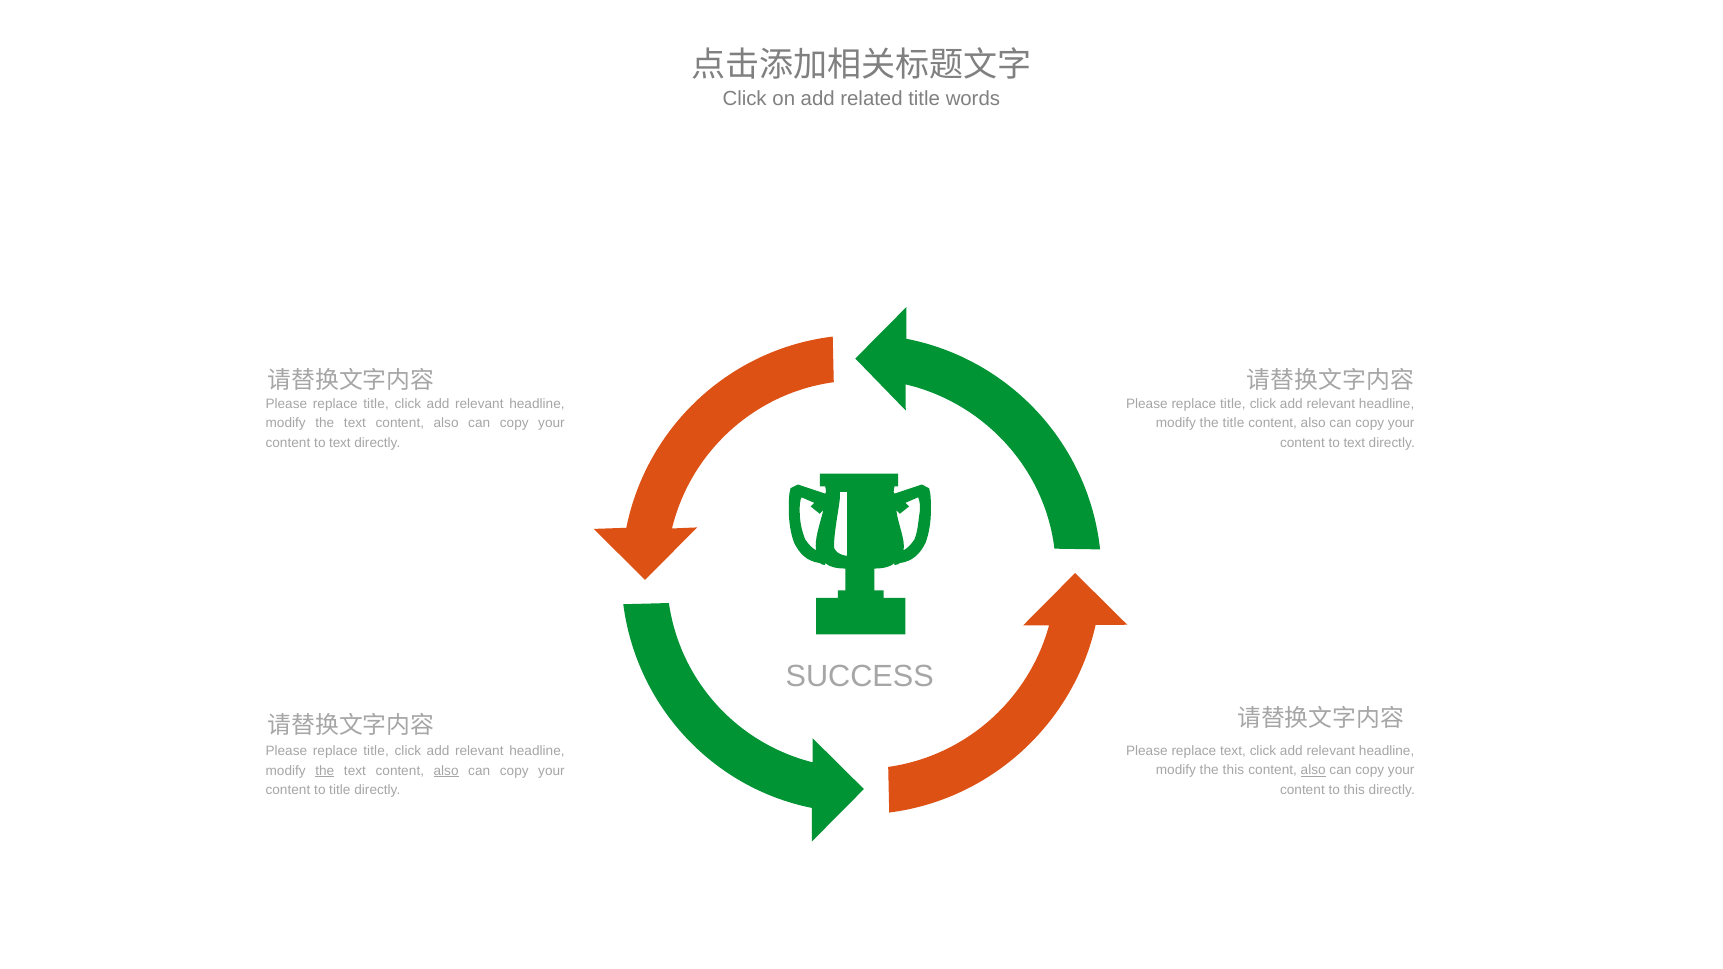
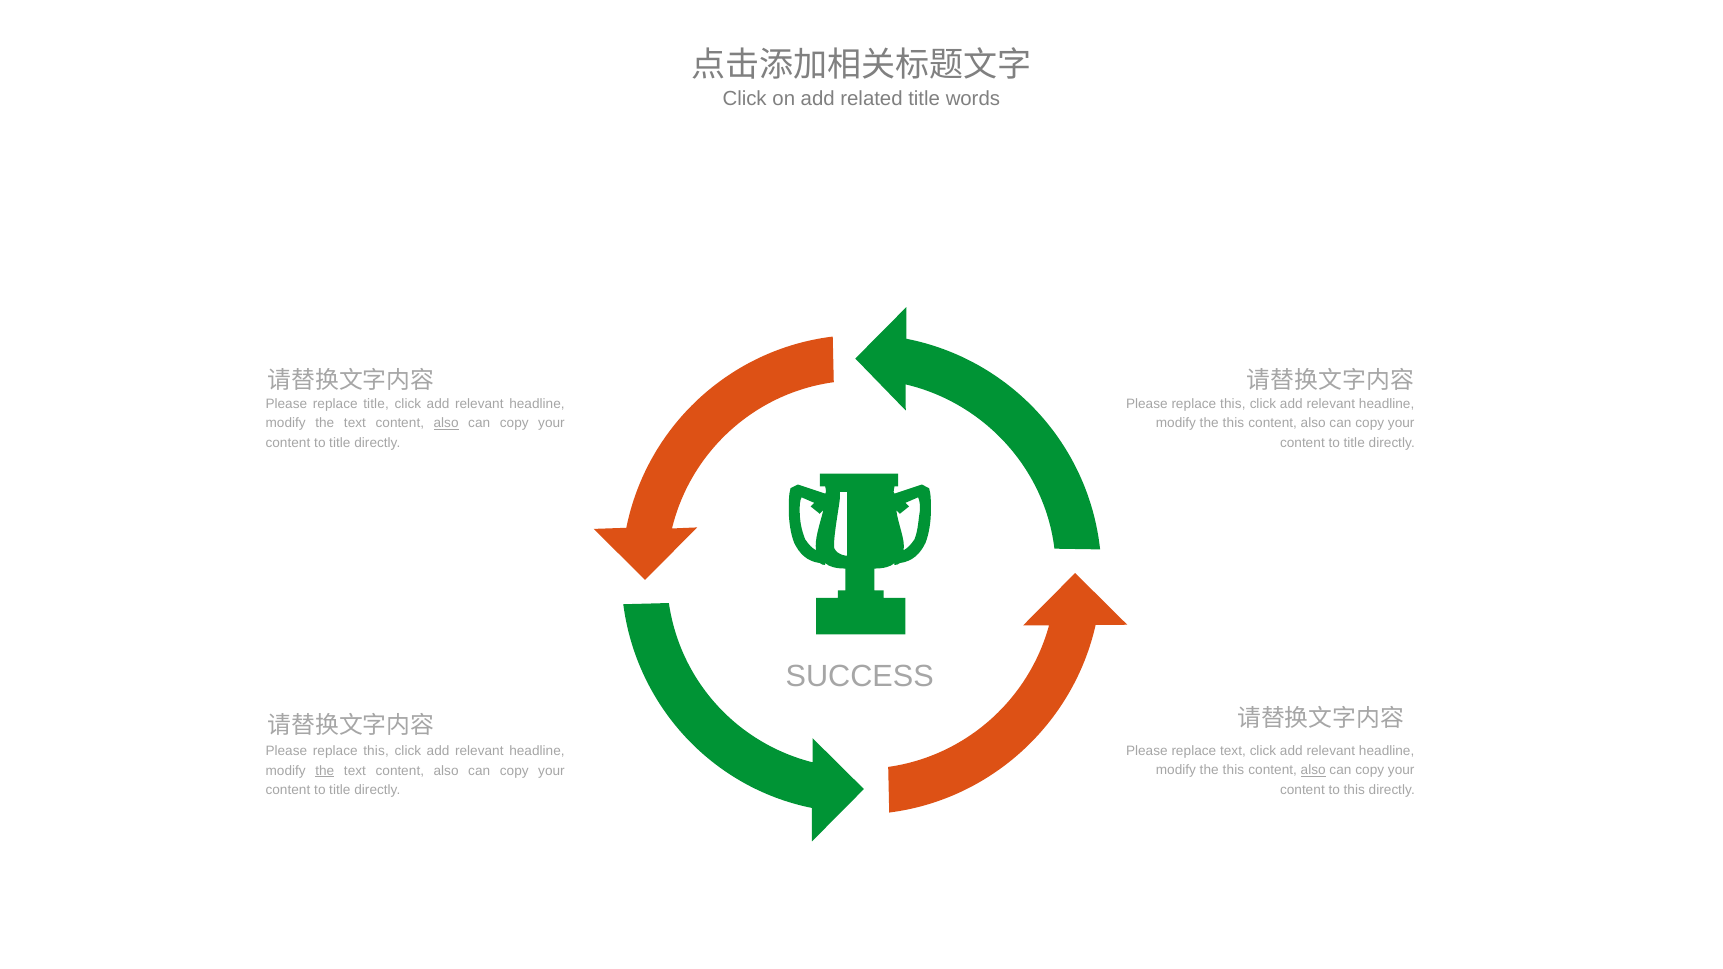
title: title -> this (1233, 404)
also underline: none -> present (446, 423)
title: title -> this (1233, 423)
text: text -> title (340, 443)
text: text -> title (1354, 443)
title: title -> this (376, 751)
also underline: present -> none (446, 771)
